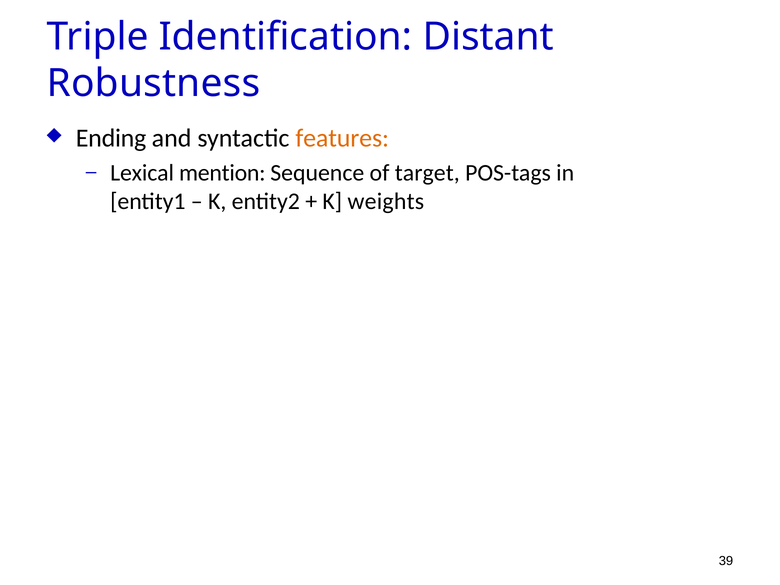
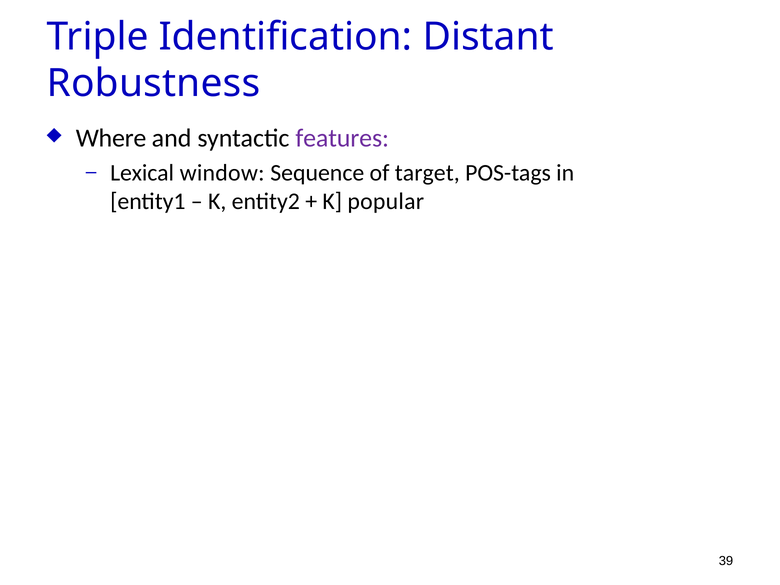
Ending: Ending -> Where (111, 138)
features colour: orange -> purple (342, 138)
mention: mention -> window (222, 173)
weights: weights -> popular (386, 201)
